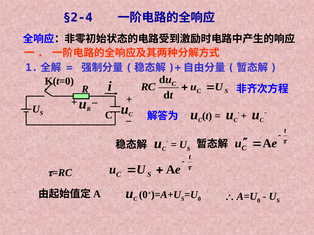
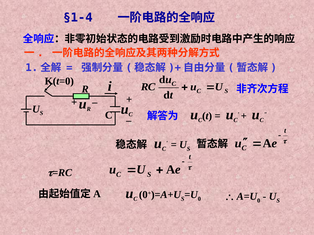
§2-4: §2-4 -> §1-4 (78, 18)
